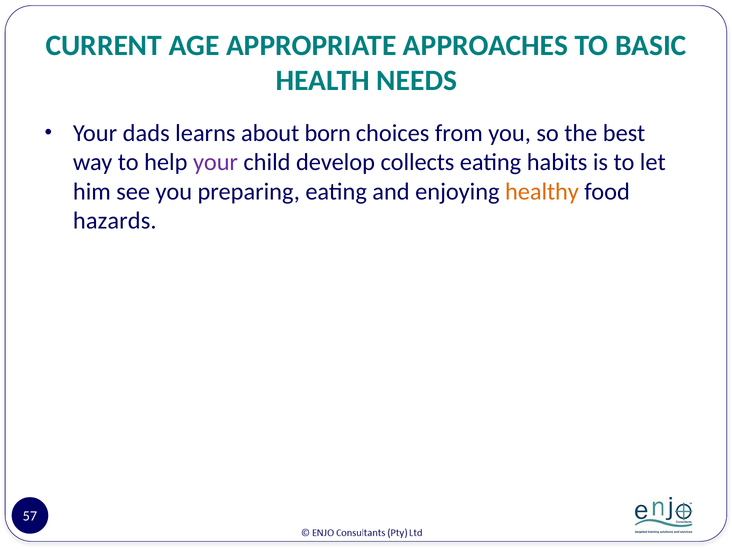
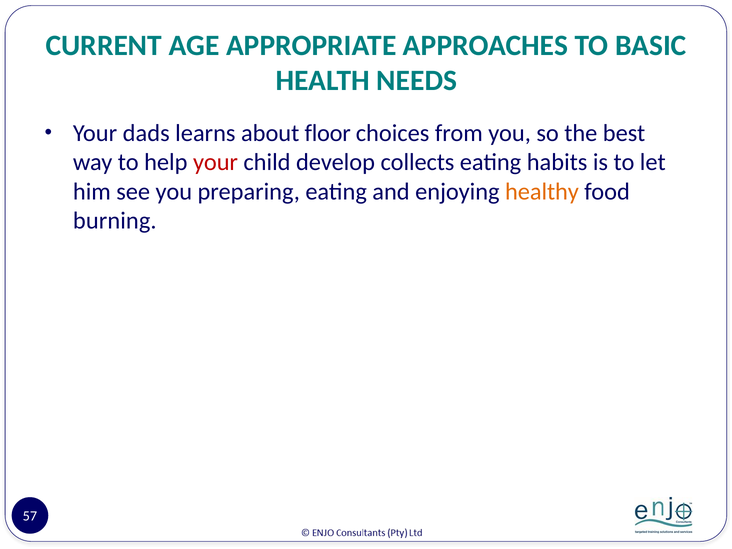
born: born -> floor (328, 133)
your colour: purple -> red (216, 162)
hazards: hazards -> burning (115, 221)
